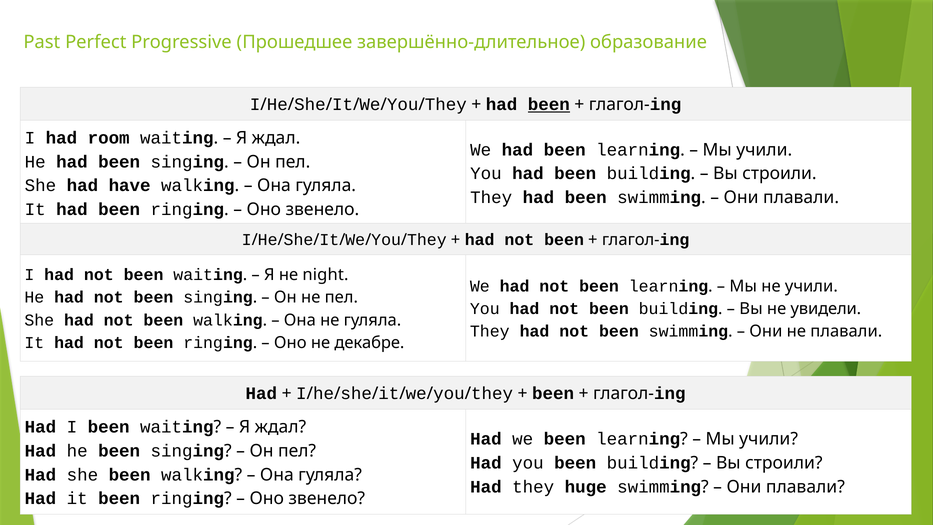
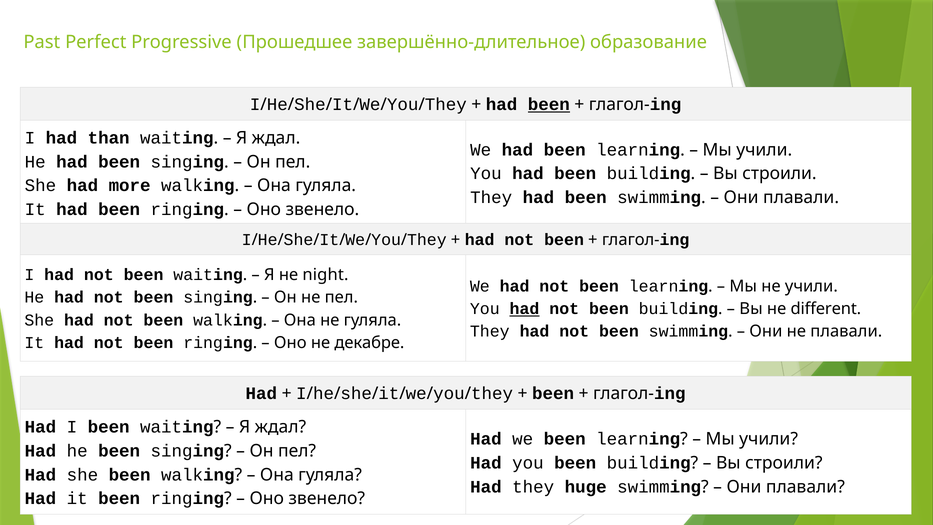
room: room -> than (109, 138)
have: have -> more (130, 186)
had underline: none -> present (524, 309)
увидели: увидели -> different (826, 309)
